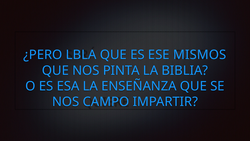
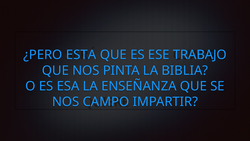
LBLA: LBLA -> ESTA (81, 55)
MISMOS: MISMOS -> TRABAJO (200, 55)
